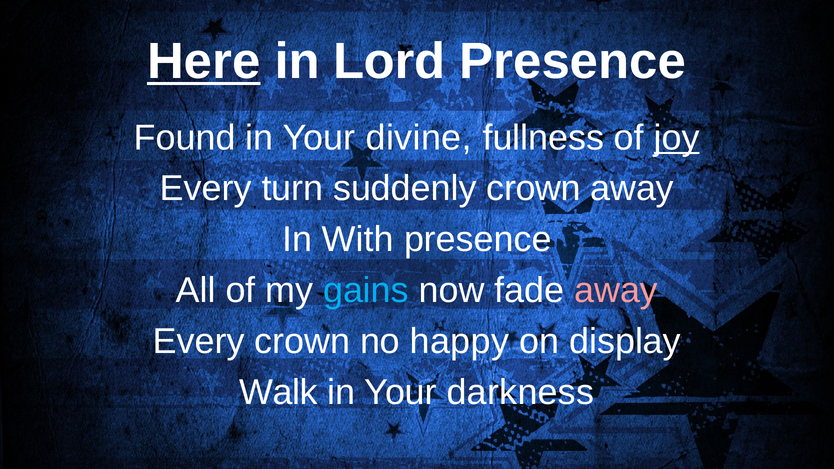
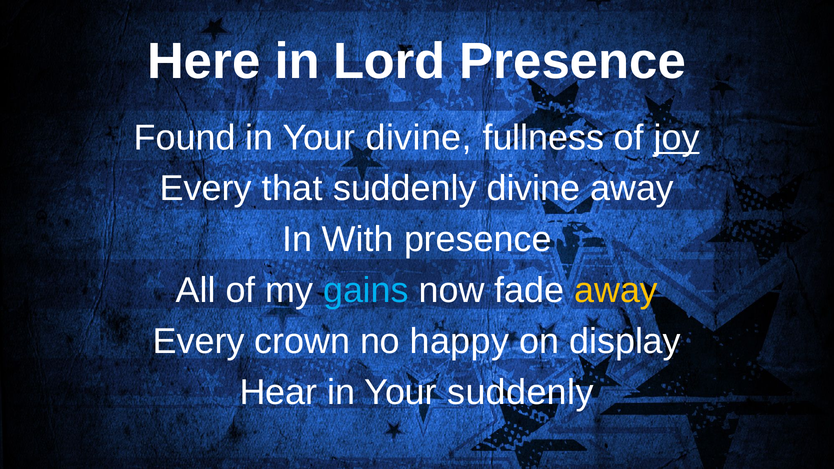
Here underline: present -> none (204, 61)
turn: turn -> that (292, 189)
suddenly crown: crown -> divine (533, 189)
away colour: pink -> yellow (616, 291)
Walk: Walk -> Hear (278, 393)
Your darkness: darkness -> suddenly (520, 393)
